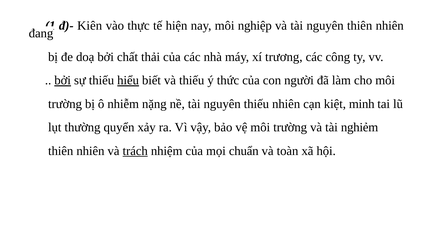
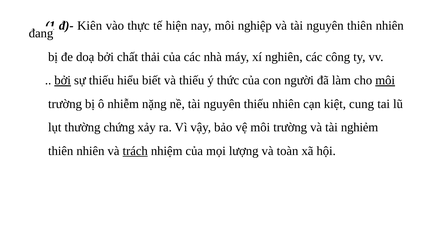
trương: trương -> nghiên (284, 57)
hiểu underline: present -> none (128, 80)
môi underline: none -> present (385, 80)
minh: minh -> cung (362, 104)
quyển: quyển -> chứng (119, 127)
chuẩn: chuẩn -> lượng (244, 151)
